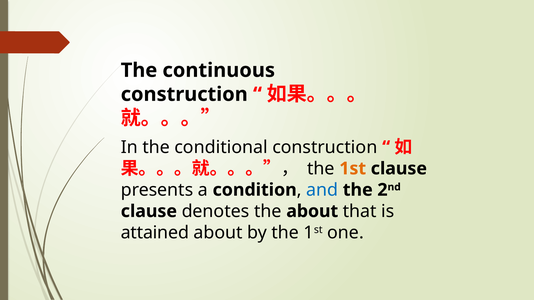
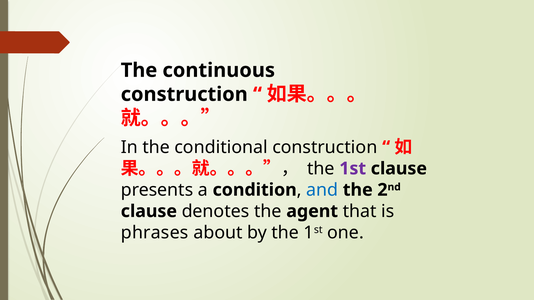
1st colour: orange -> purple (353, 169)
the about: about -> agent (312, 211)
attained: attained -> phrases (155, 233)
